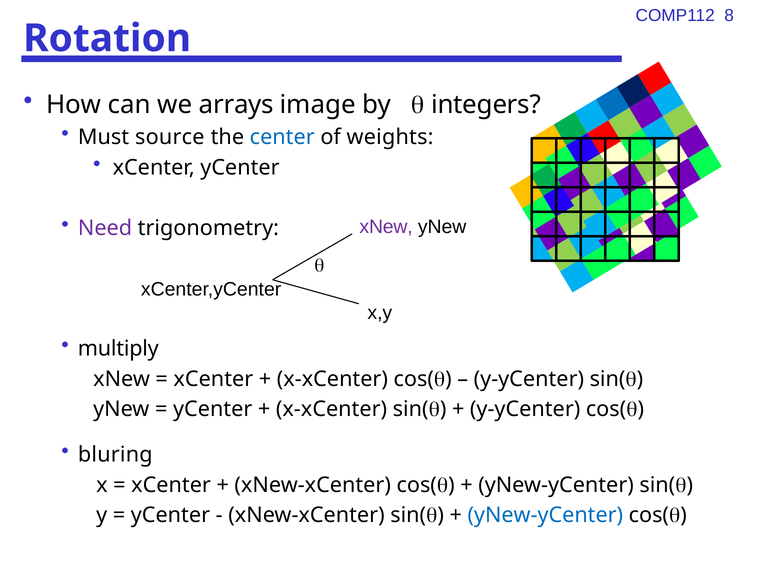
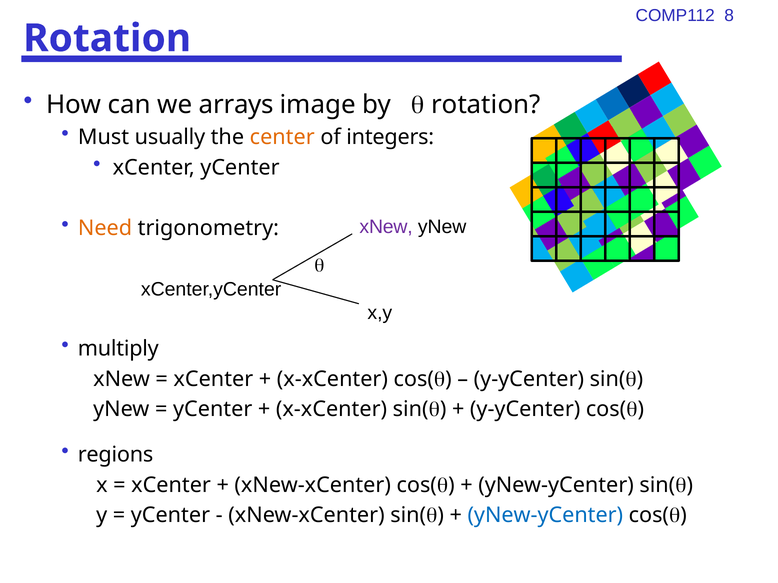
integers: integers -> rotation (486, 105)
source: source -> usually (170, 137)
center colour: blue -> orange (282, 137)
weights: weights -> integers (390, 137)
Need colour: purple -> orange (105, 228)
bluring: bluring -> regions (116, 455)
